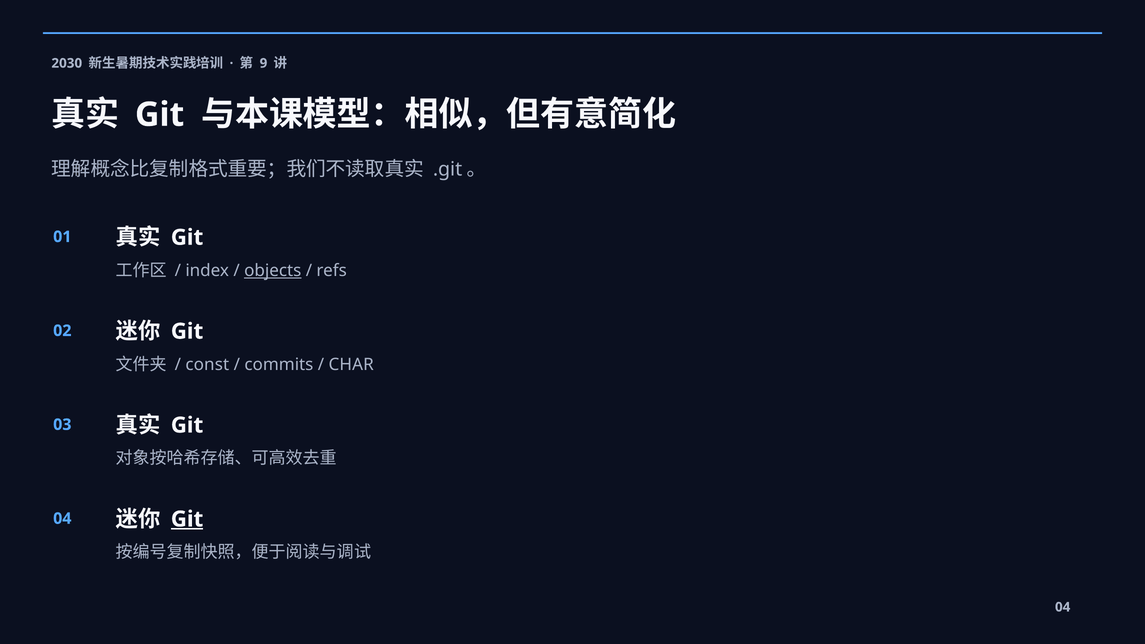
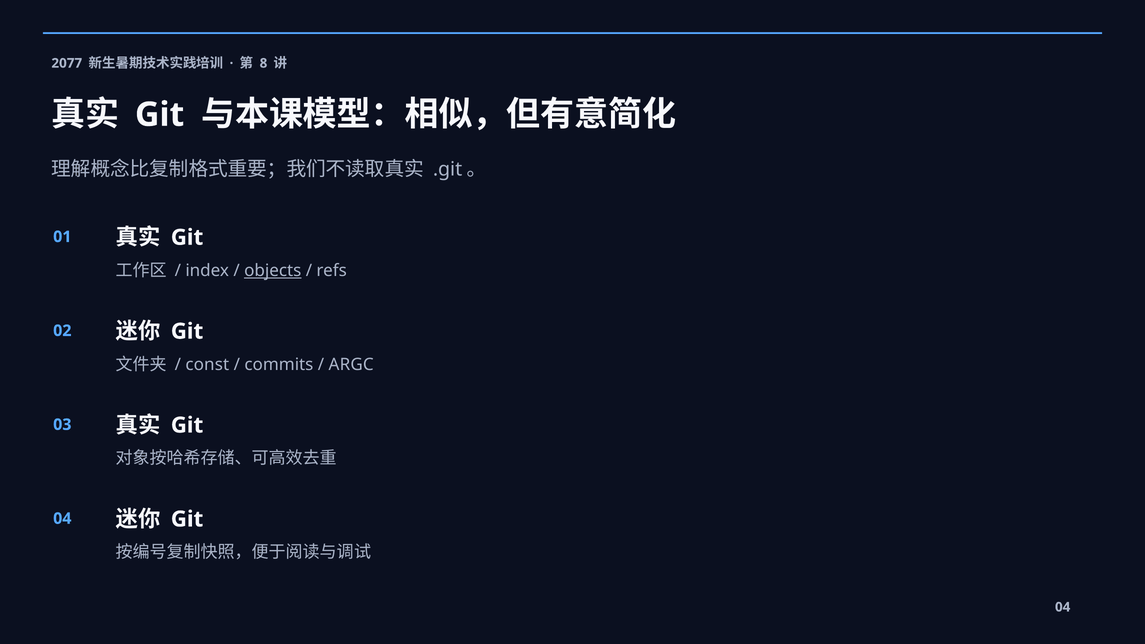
2030: 2030 -> 2077 (67, 63)
9: 9 -> 8 (263, 63)
CHAR: CHAR -> ARGC (351, 364)
Git underline: present -> none (187, 519)
